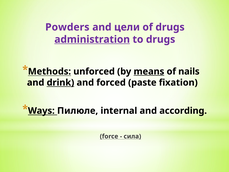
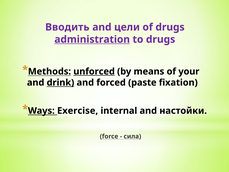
Powders: Powders -> Вводить (67, 27)
unforced underline: none -> present (94, 71)
means underline: present -> none (149, 71)
nails: nails -> your (189, 71)
Пилюле: Пилюле -> Exercise (78, 111)
according: according -> настойки (183, 111)
